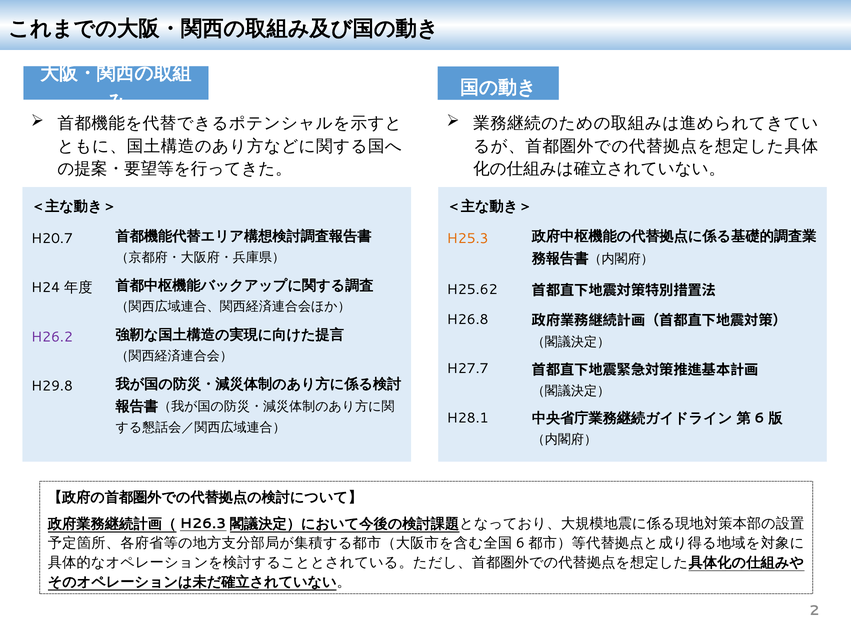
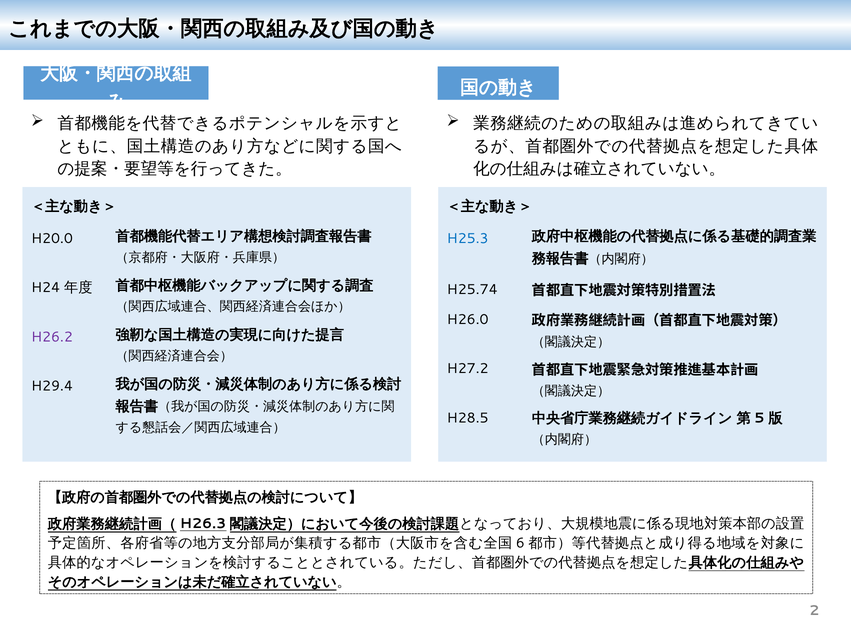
H20.7: H20.7 -> H20.0 (52, 238)
H25.3 colour: orange -> blue (468, 238)
H25.62: H25.62 -> H25.74 (472, 290)
H26.8: H26.8 -> H26.0 (468, 320)
H27.7: H27.7 -> H27.2 (468, 369)
H29.8: H29.8 -> H29.4 (52, 386)
H28.1: H28.1 -> H28.5 (468, 418)
6: 6 -> 5 (759, 418)
